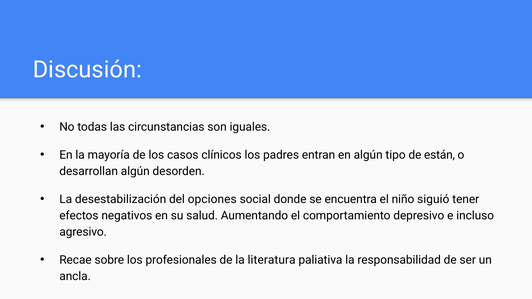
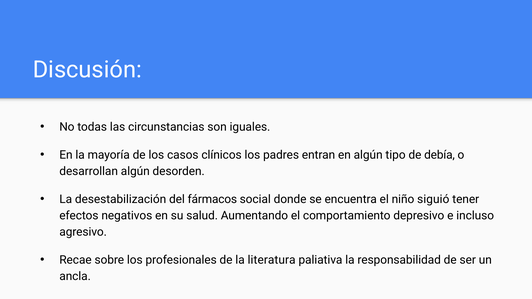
están: están -> debía (440, 155)
opciones: opciones -> fármacos (212, 200)
